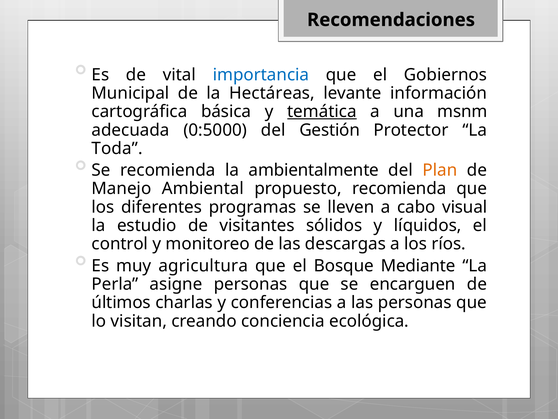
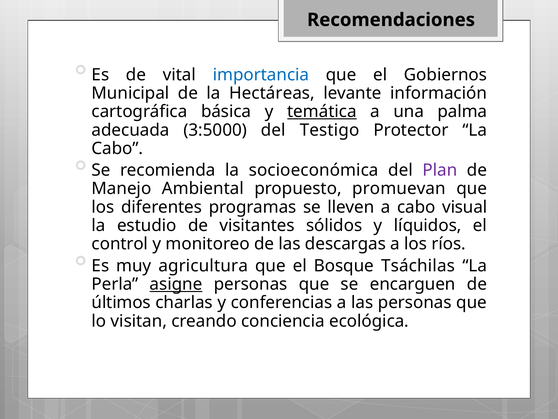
msnm: msnm -> palma (462, 111)
0:5000: 0:5000 -> 3:5000 (215, 130)
Gestión: Gestión -> Testigo (330, 130)
Toda: Toda -> Cabo (117, 148)
ambientalmente: ambientalmente -> socioeconómica (314, 170)
Plan colour: orange -> purple (440, 170)
propuesto recomienda: recomienda -> promuevan (399, 188)
Mediante: Mediante -> Tsáchilas (418, 265)
asigne underline: none -> present (176, 284)
